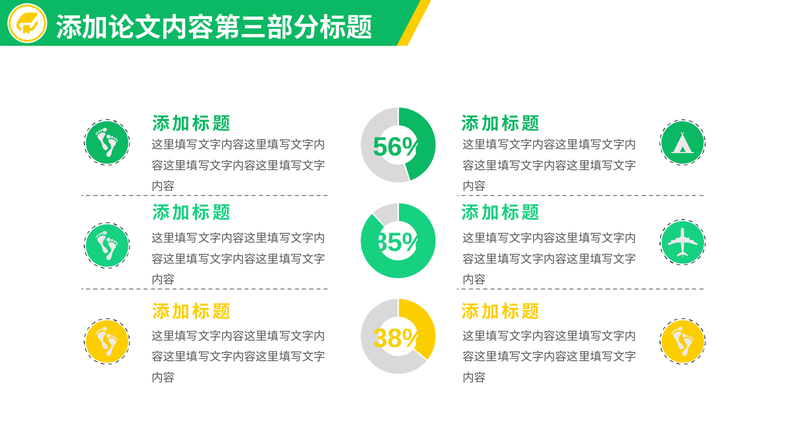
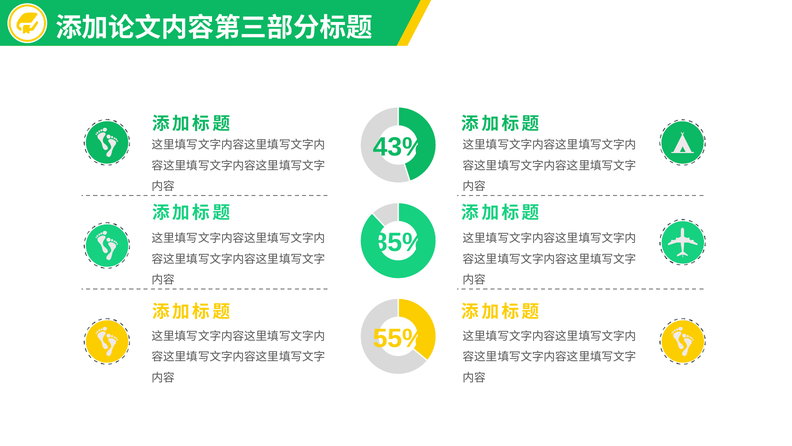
56%: 56% -> 43% (399, 147)
38%: 38% -> 55% (399, 338)
